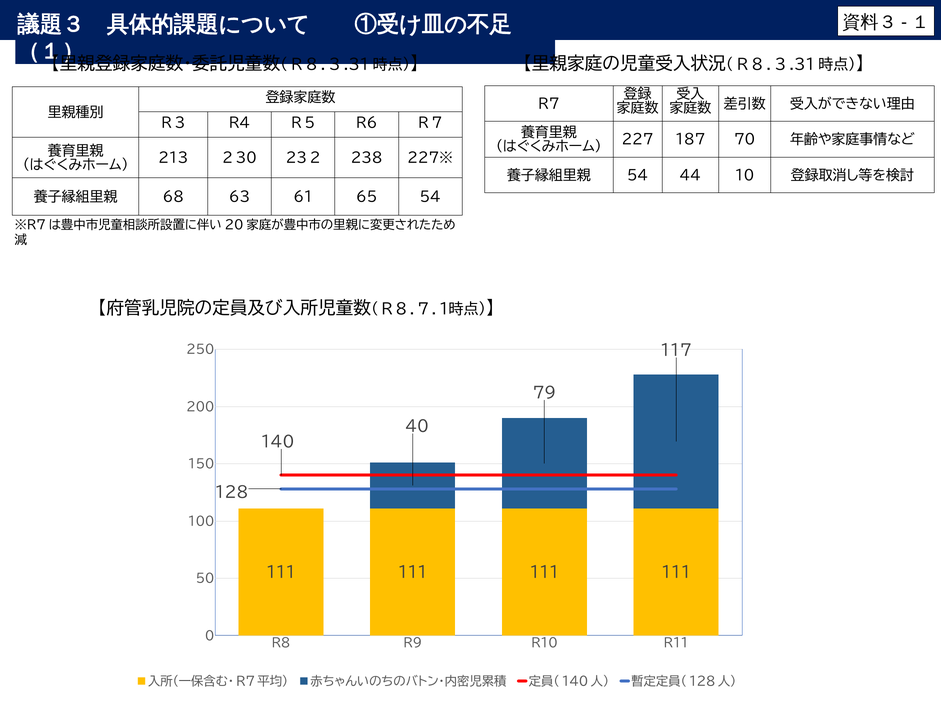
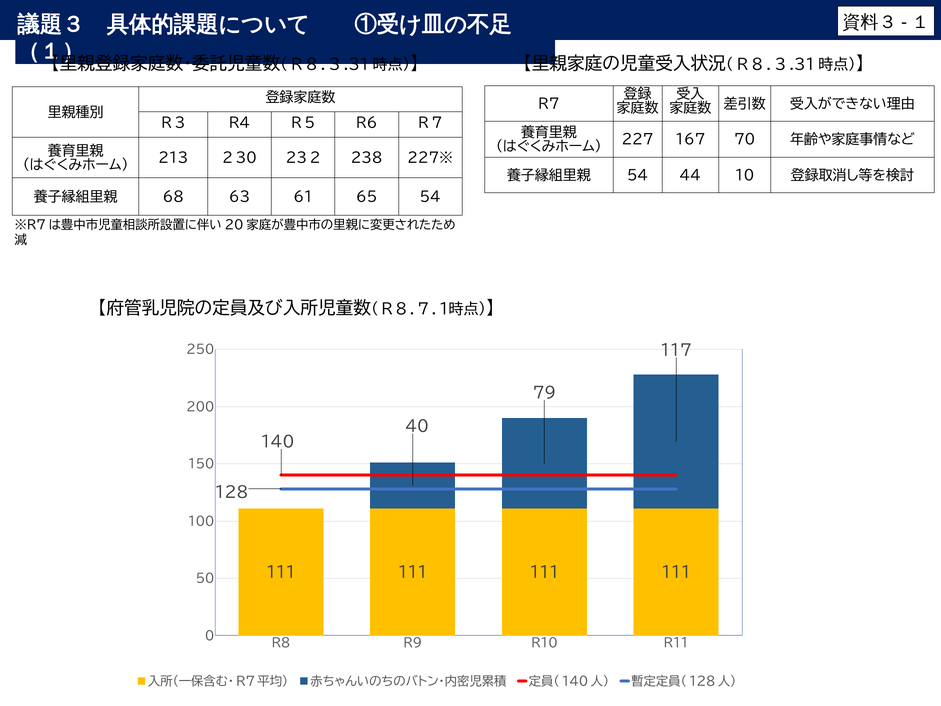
187: 187 -> 167 (690, 140)
